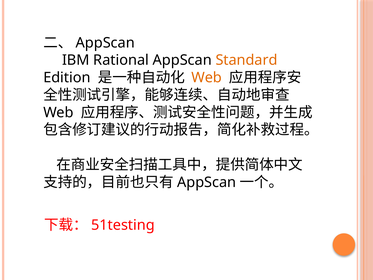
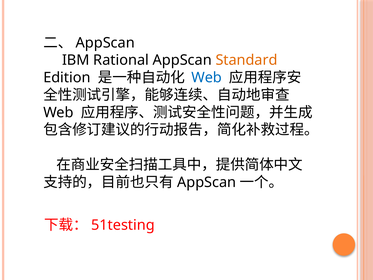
Web colour: orange -> blue (207, 78)
